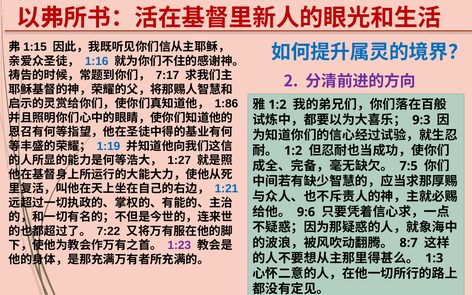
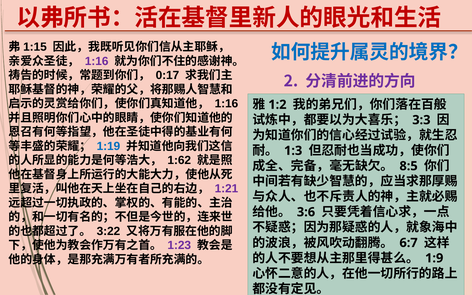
1:16 colour: blue -> purple (97, 61)
7:17: 7:17 -> 0:17 (167, 75)
1:86: 1:86 -> 1:16 (226, 104)
9:3: 9:3 -> 3:3 (421, 120)
1:2: 1:2 -> 1:3 (293, 151)
1:27: 1:27 -> 1:62 (179, 160)
7:5: 7:5 -> 8:5 (409, 166)
1:21 colour: blue -> purple (226, 189)
9:6: 9:6 -> 3:6 (306, 212)
7:22: 7:22 -> 3:22 (108, 231)
8:7: 8:7 -> 6:7 (409, 243)
1:3: 1:3 -> 1:9 (434, 258)
